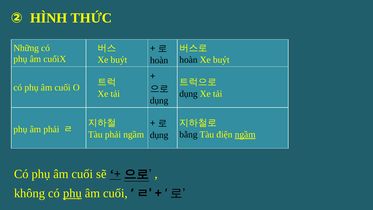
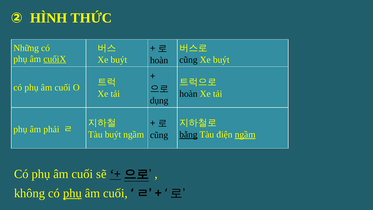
cuốiX underline: none -> present (55, 59)
hoàn: hoàn -> cũng (188, 60)
dụng: dụng -> hoàn (188, 94)
Tàu phải: phải -> buýt (113, 135)
bằng underline: none -> present (188, 135)
dụng: dụng -> cũng (159, 135)
